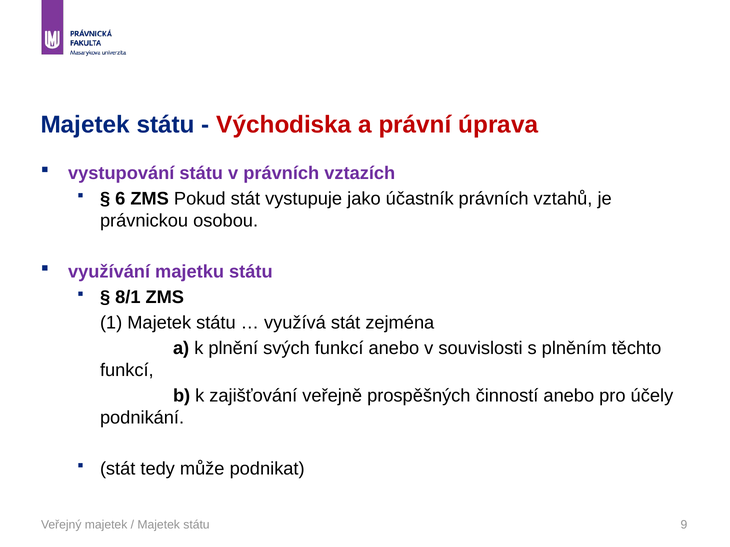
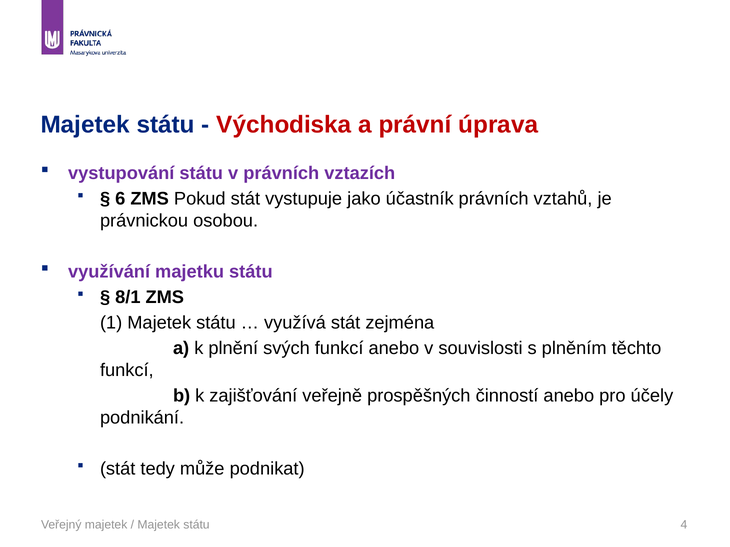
9: 9 -> 4 (684, 525)
